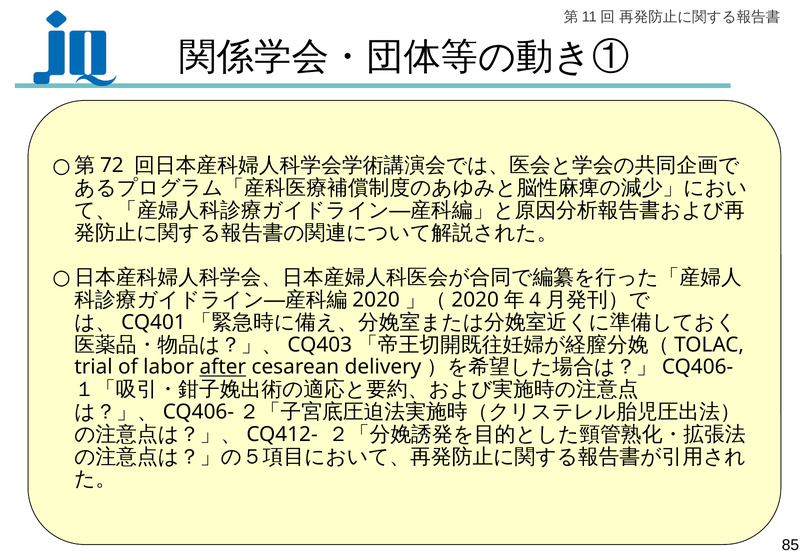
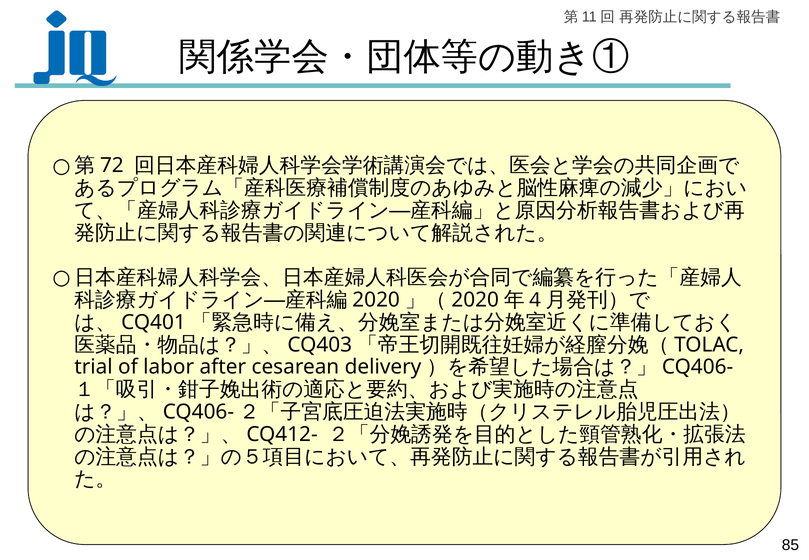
after underline: present -> none (223, 367)
